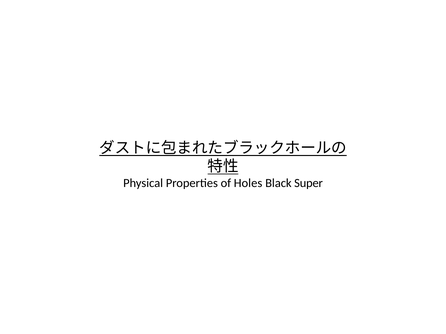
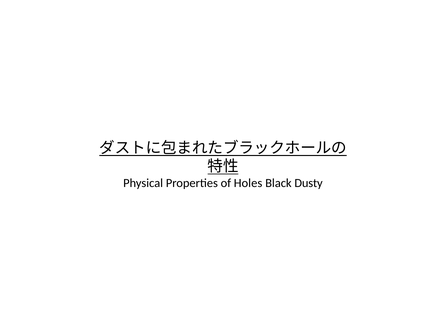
Super: Super -> Dusty (309, 183)
